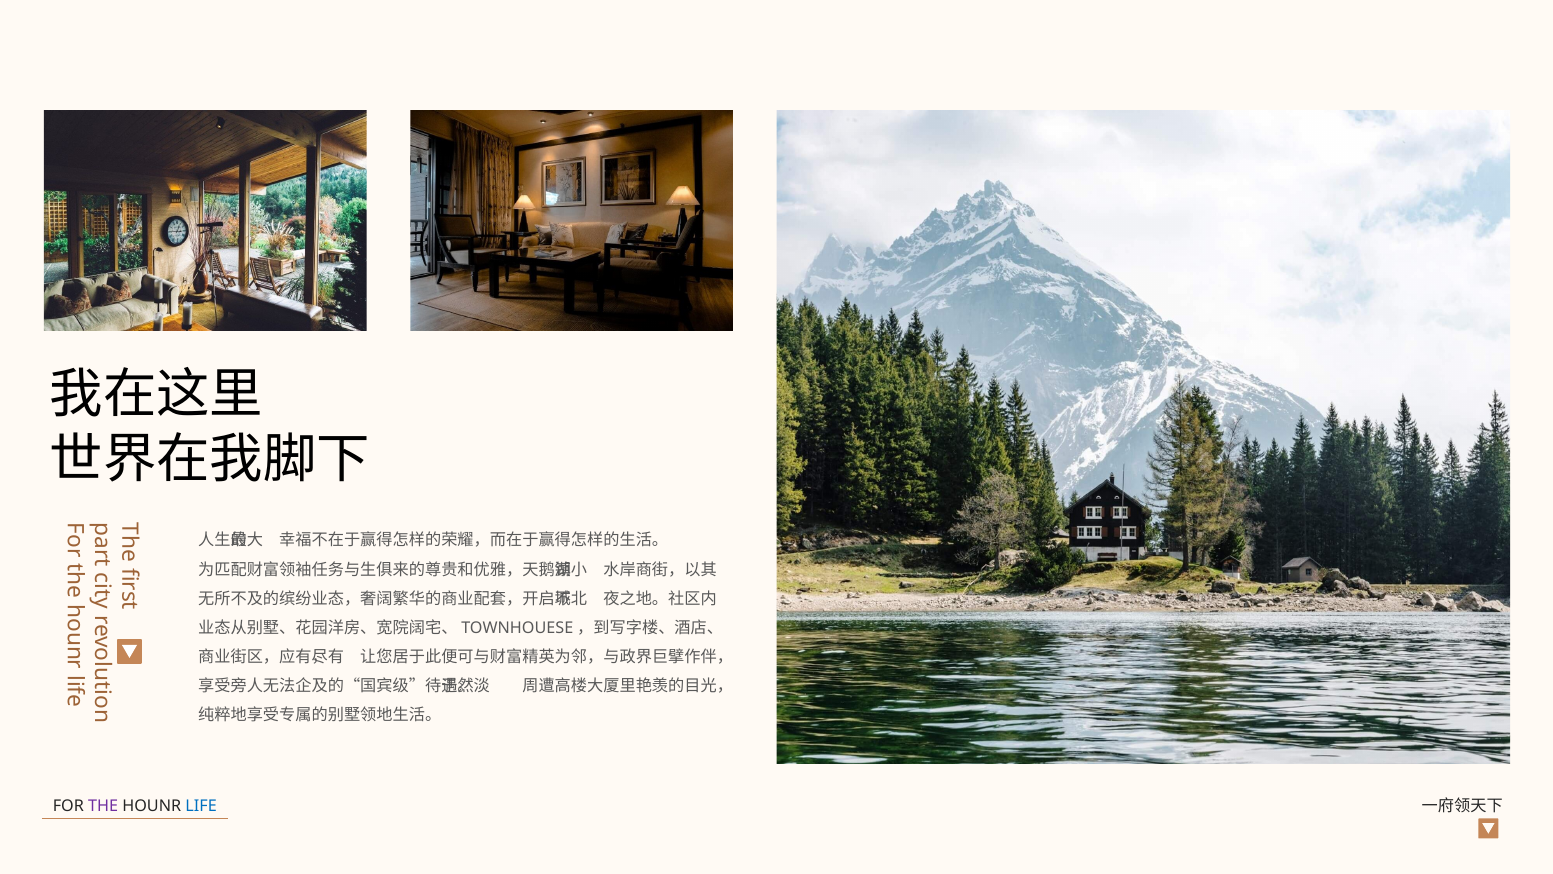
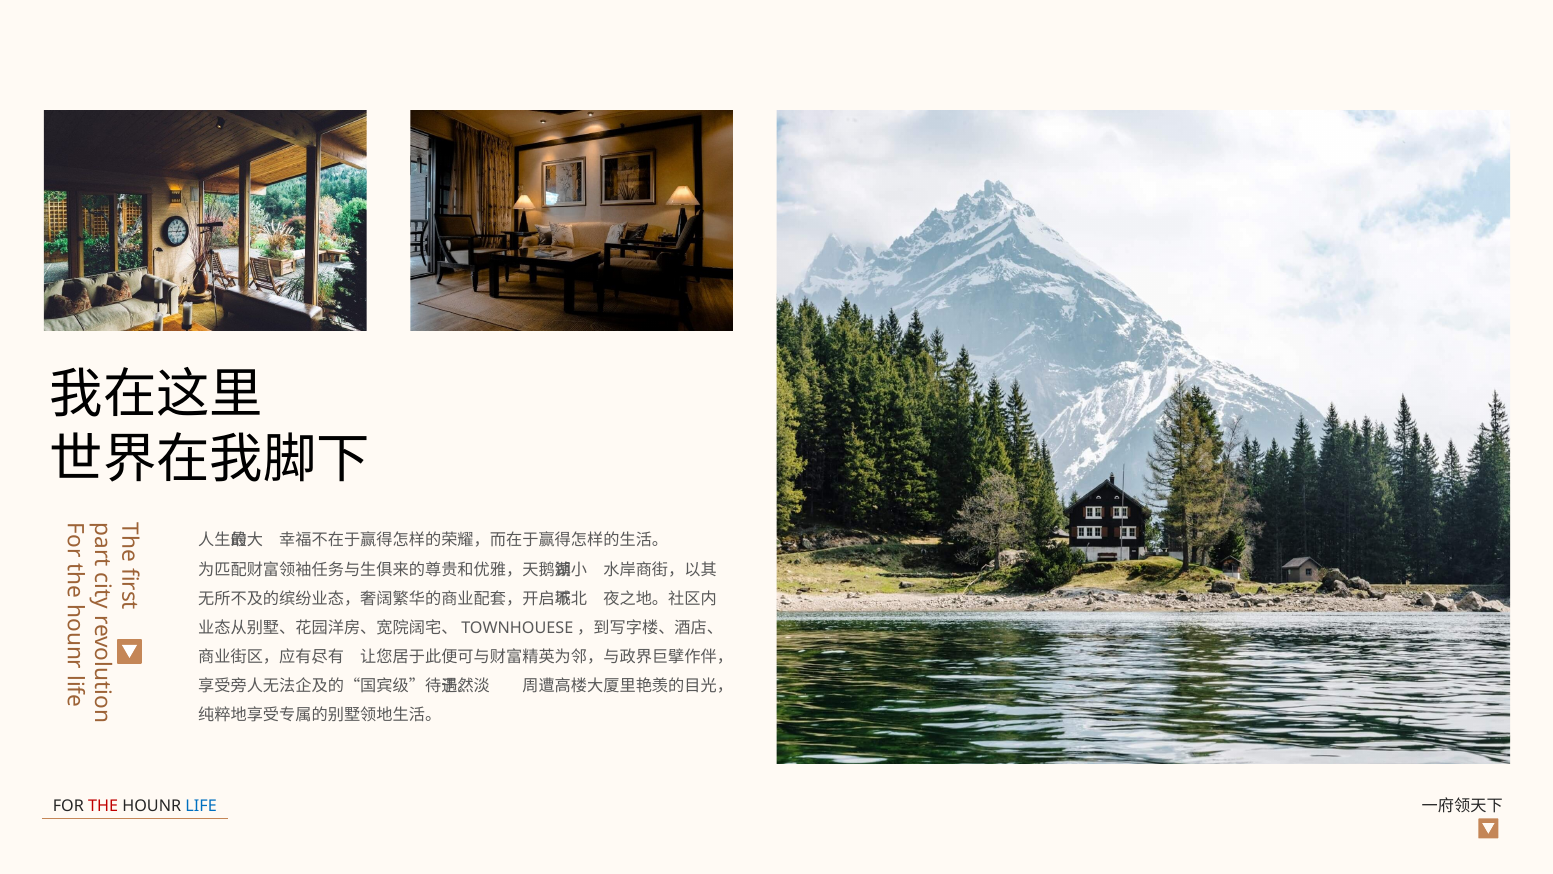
THE colour: purple -> red (103, 806)
